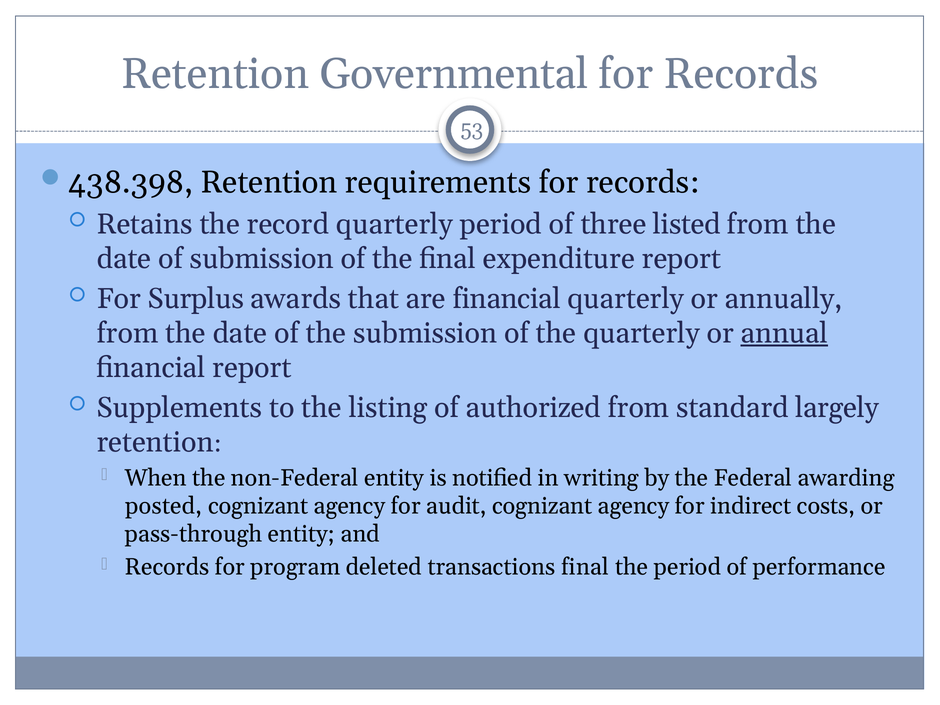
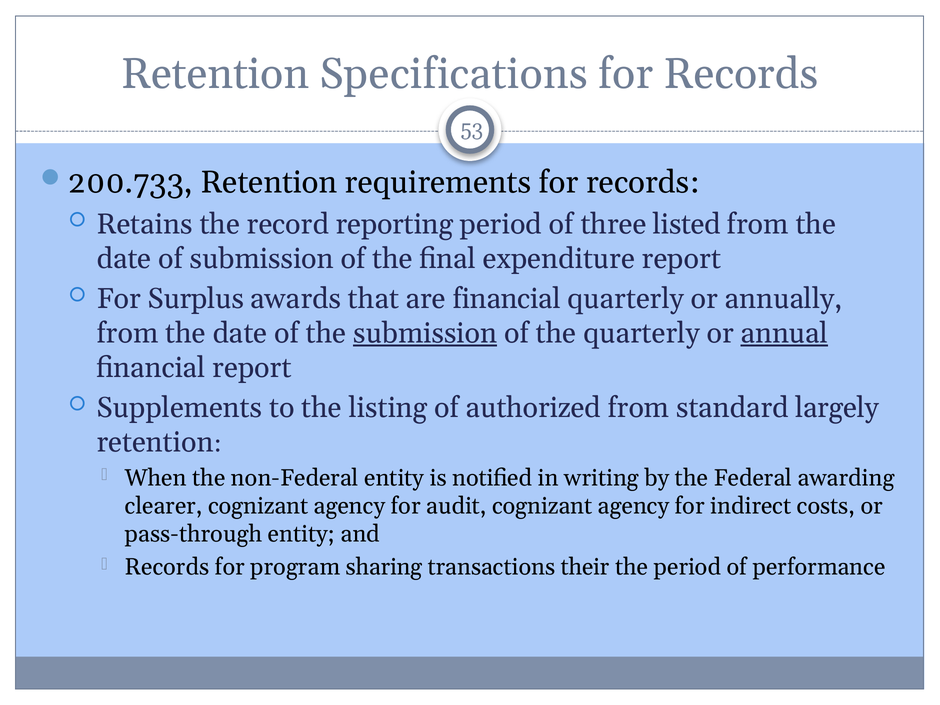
Governmental: Governmental -> Specifications (454, 74)
438.398: 438.398 -> 200.733 (131, 183)
record quarterly: quarterly -> reporting (395, 224)
submission underline: none -> present (425, 333)
posted: posted -> clearer (164, 506)
deleted: deleted -> sharing (384, 567)
transactions final: final -> their (585, 567)
